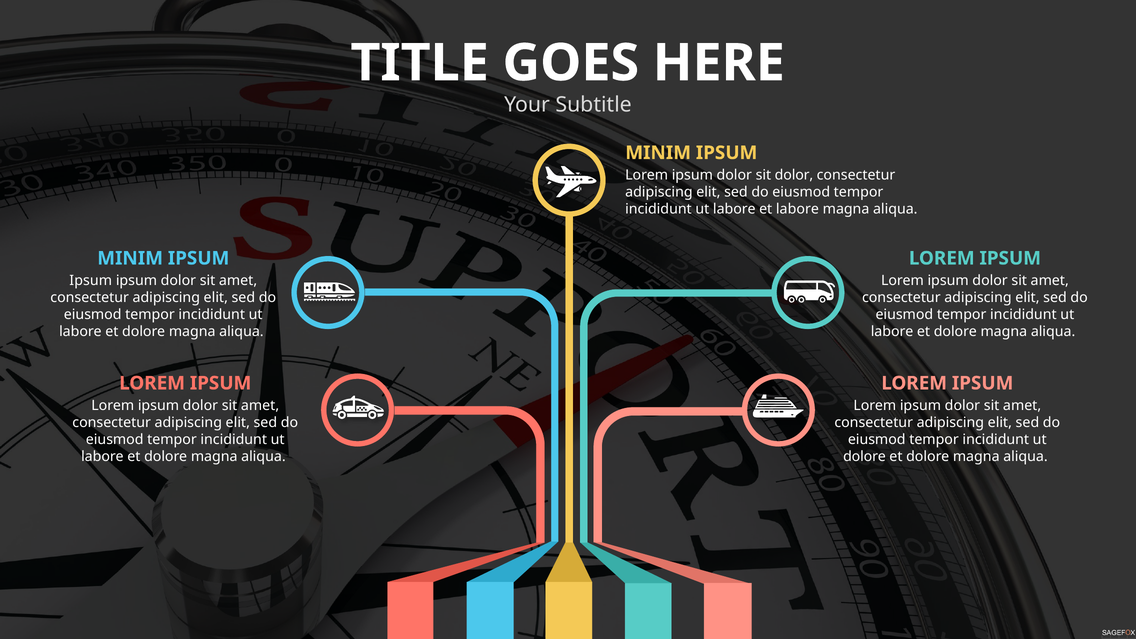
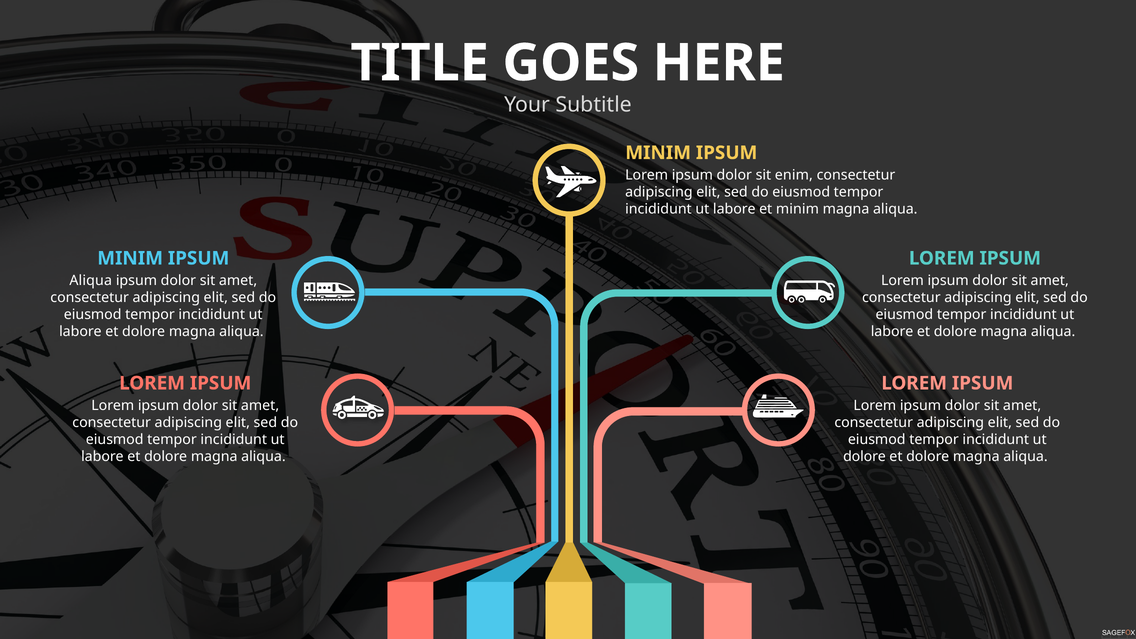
sit dolor: dolor -> enim (794, 175)
et labore: labore -> minim (797, 209)
Ipsum: Ipsum -> Aliqua (91, 281)
